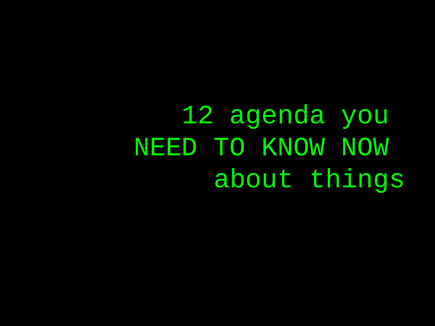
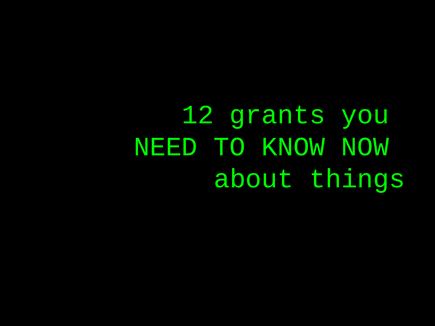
agenda: agenda -> grants (277, 115)
